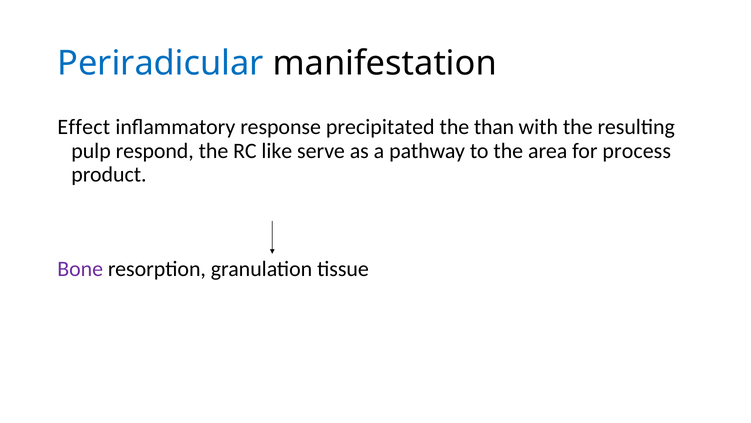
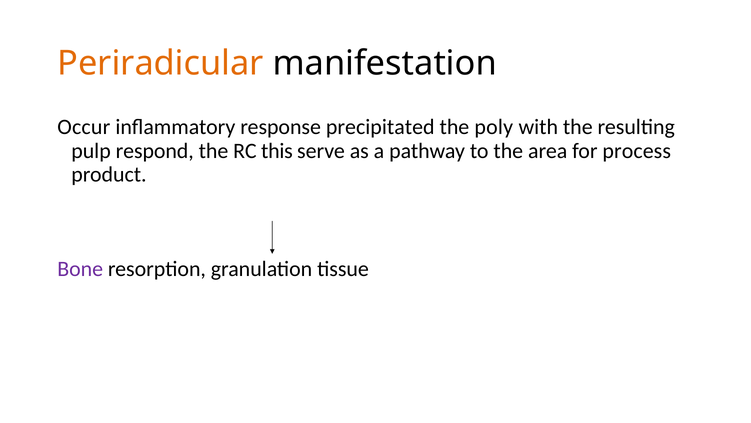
Periradicular colour: blue -> orange (160, 63)
Effect: Effect -> Occur (84, 127)
than: than -> poly (494, 127)
like: like -> this (277, 151)
